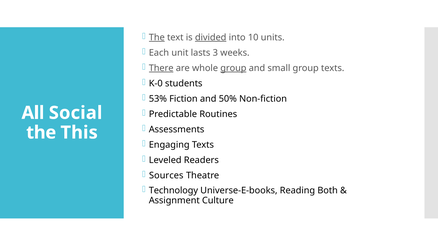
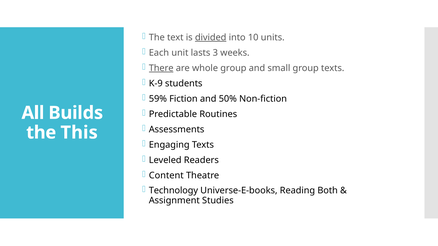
The underline: present -> none (157, 38)
group underline: present -> none (233, 68)
K-0: K-0 -> K-9 (156, 84)
53%: 53% -> 59% (158, 99)
Social: Social -> Builds (76, 113)
Sources: Sources -> Content (166, 176)
Culture: Culture -> Studies (218, 201)
